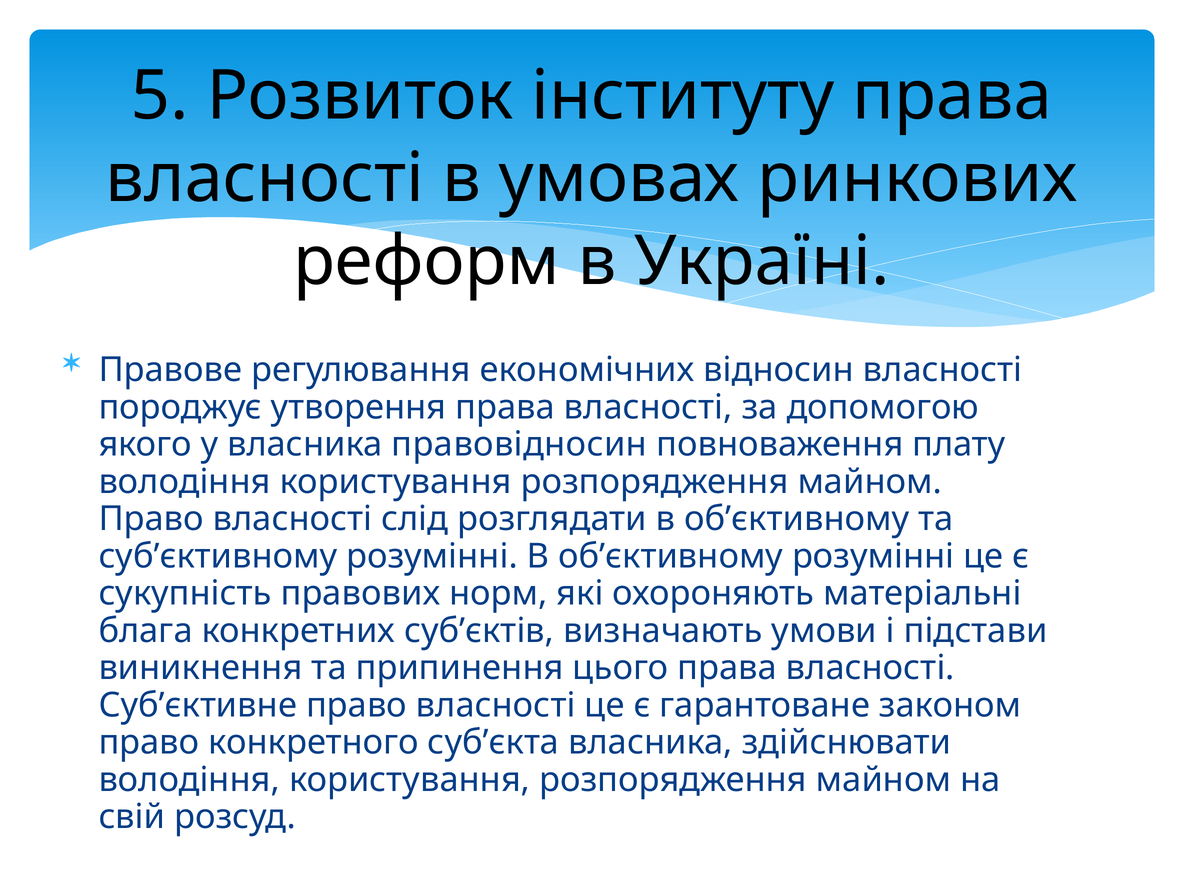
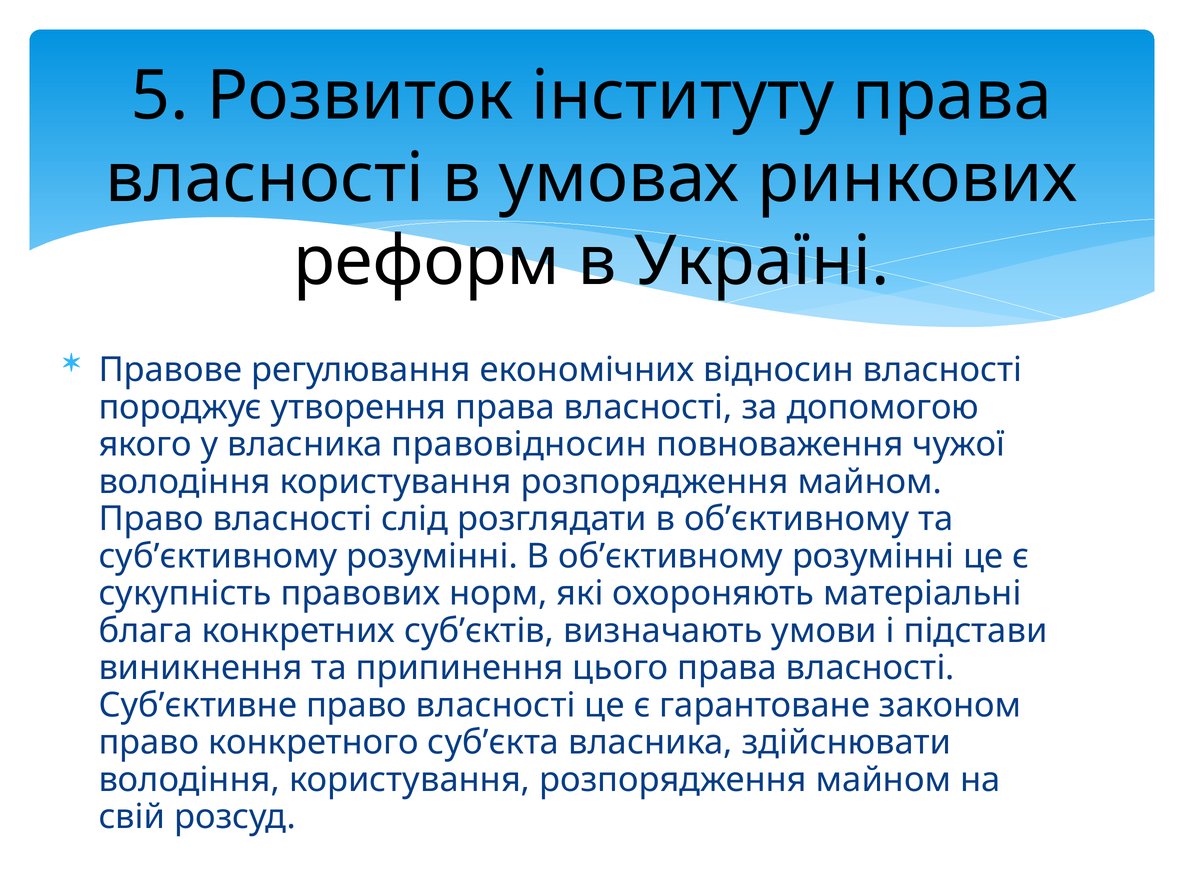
плату: плату -> чужої (959, 445)
